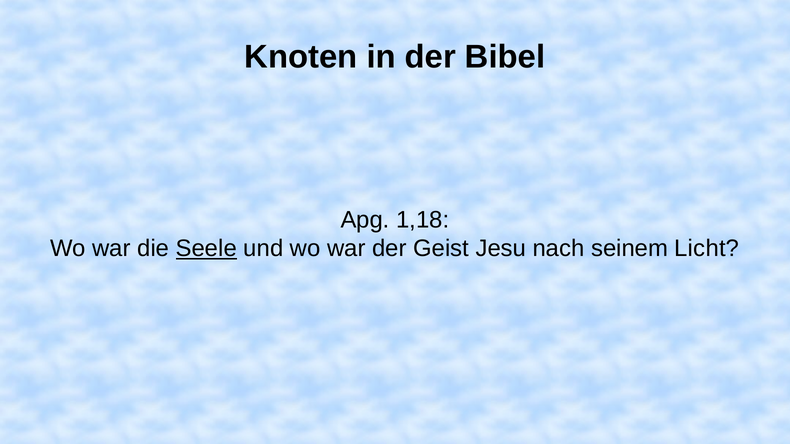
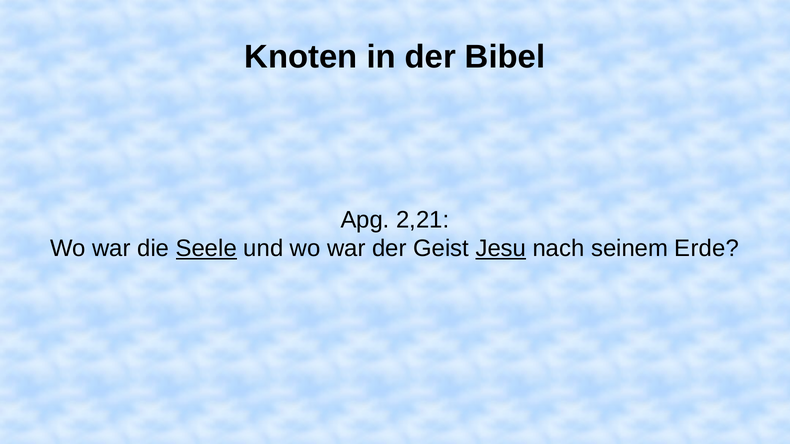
1,18: 1,18 -> 2,21 (423, 220)
Jesu underline: none -> present (501, 249)
Licht: Licht -> Erde (707, 249)
